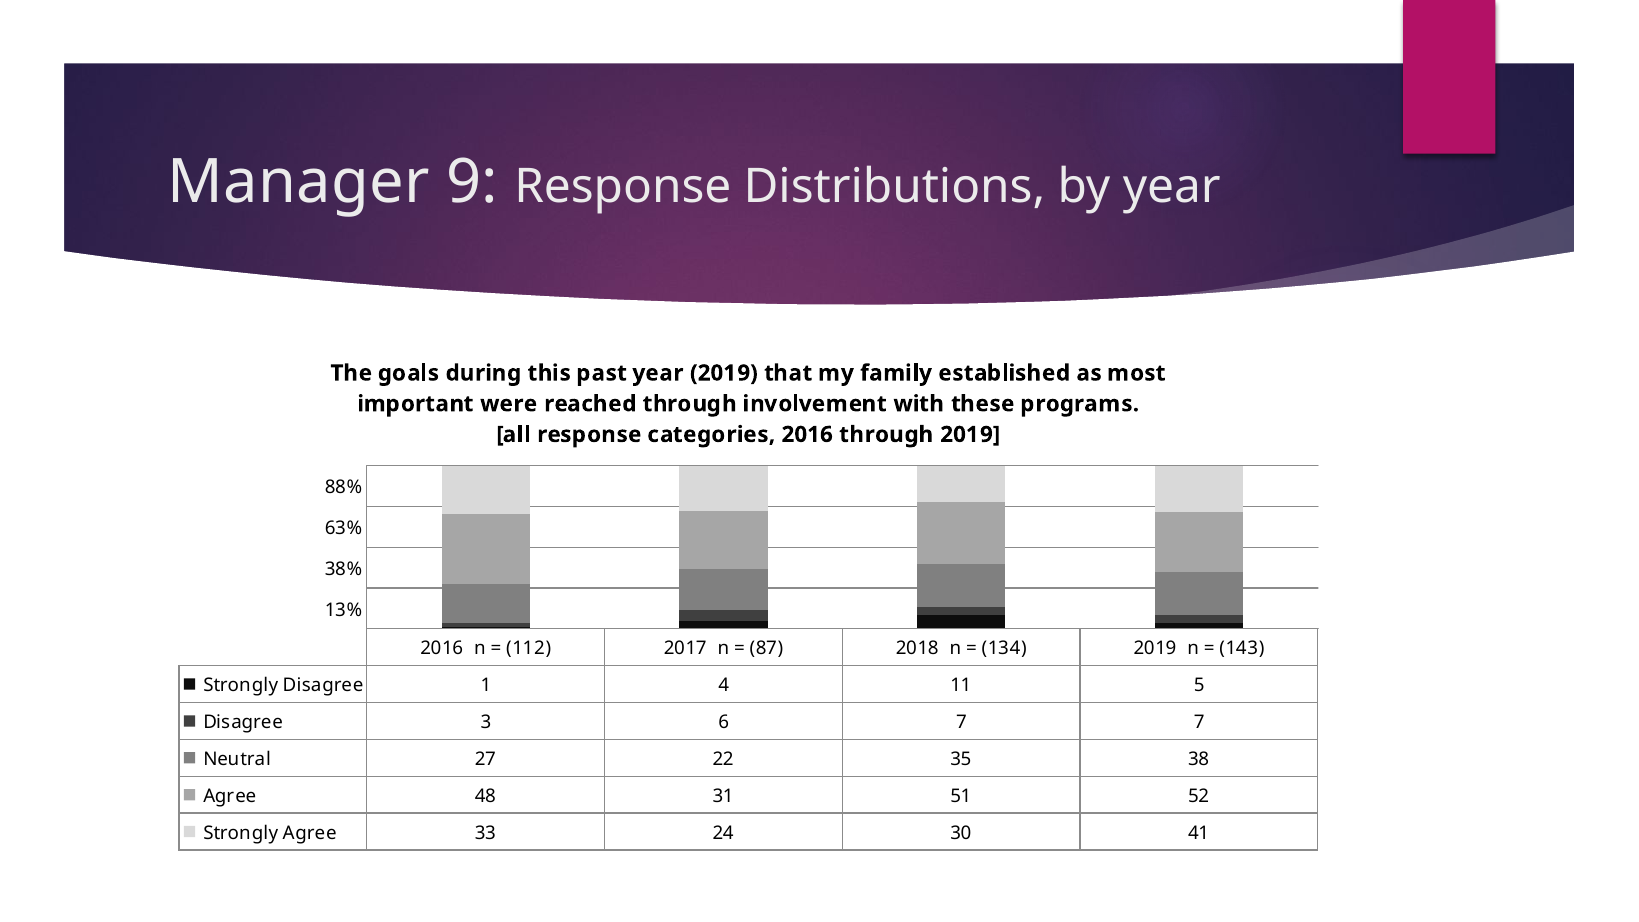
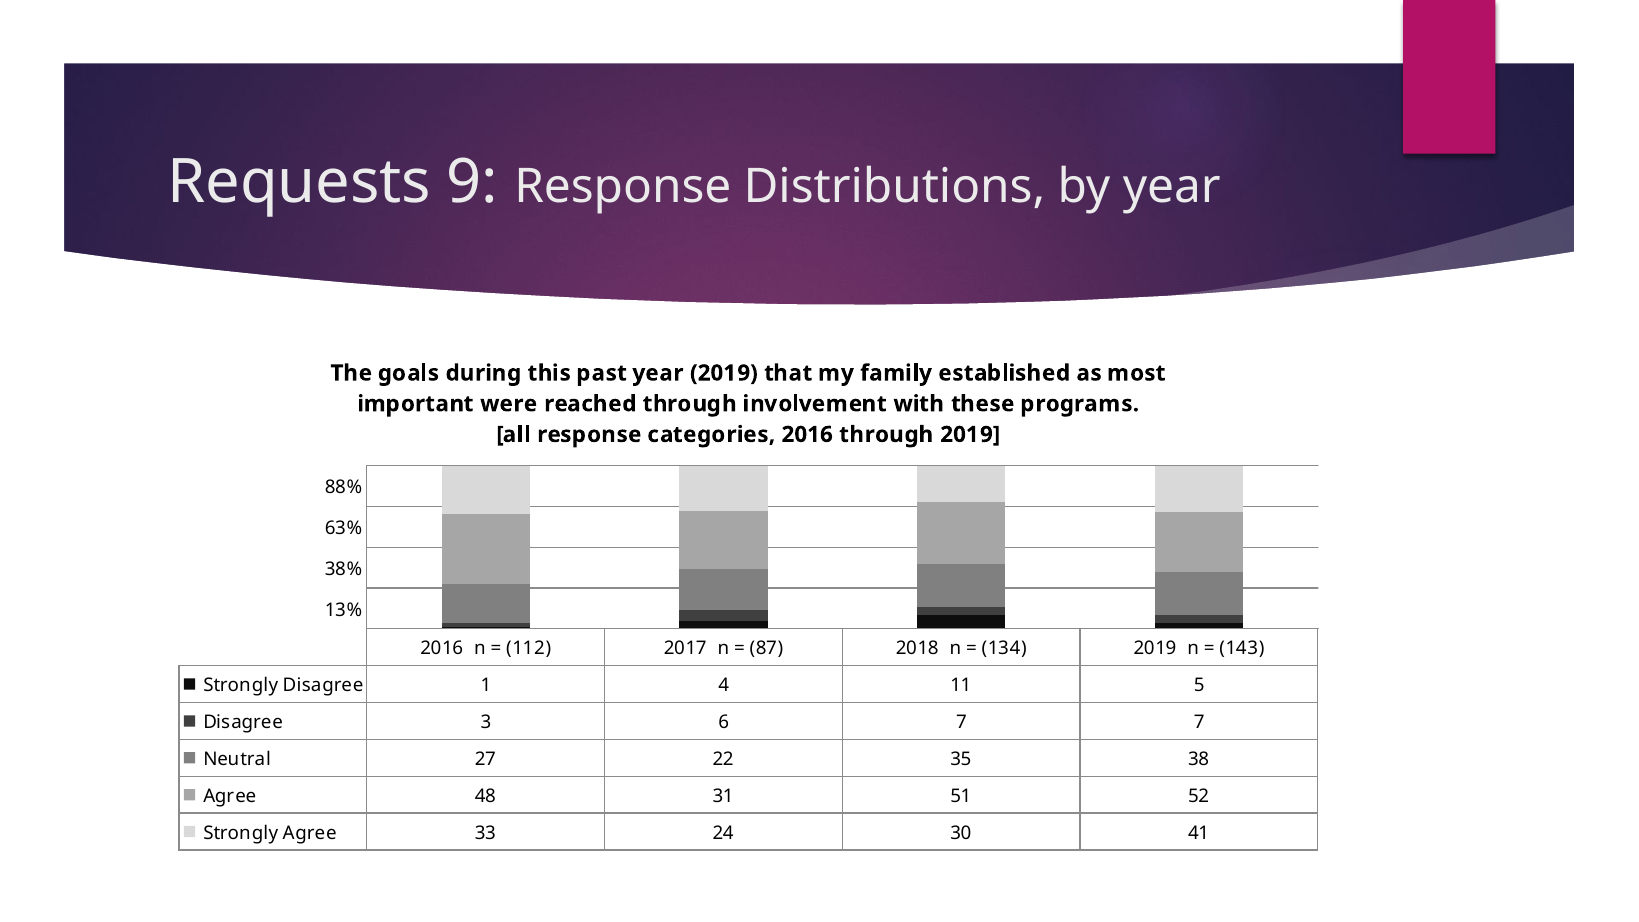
Manager: Manager -> Requests (299, 183)
